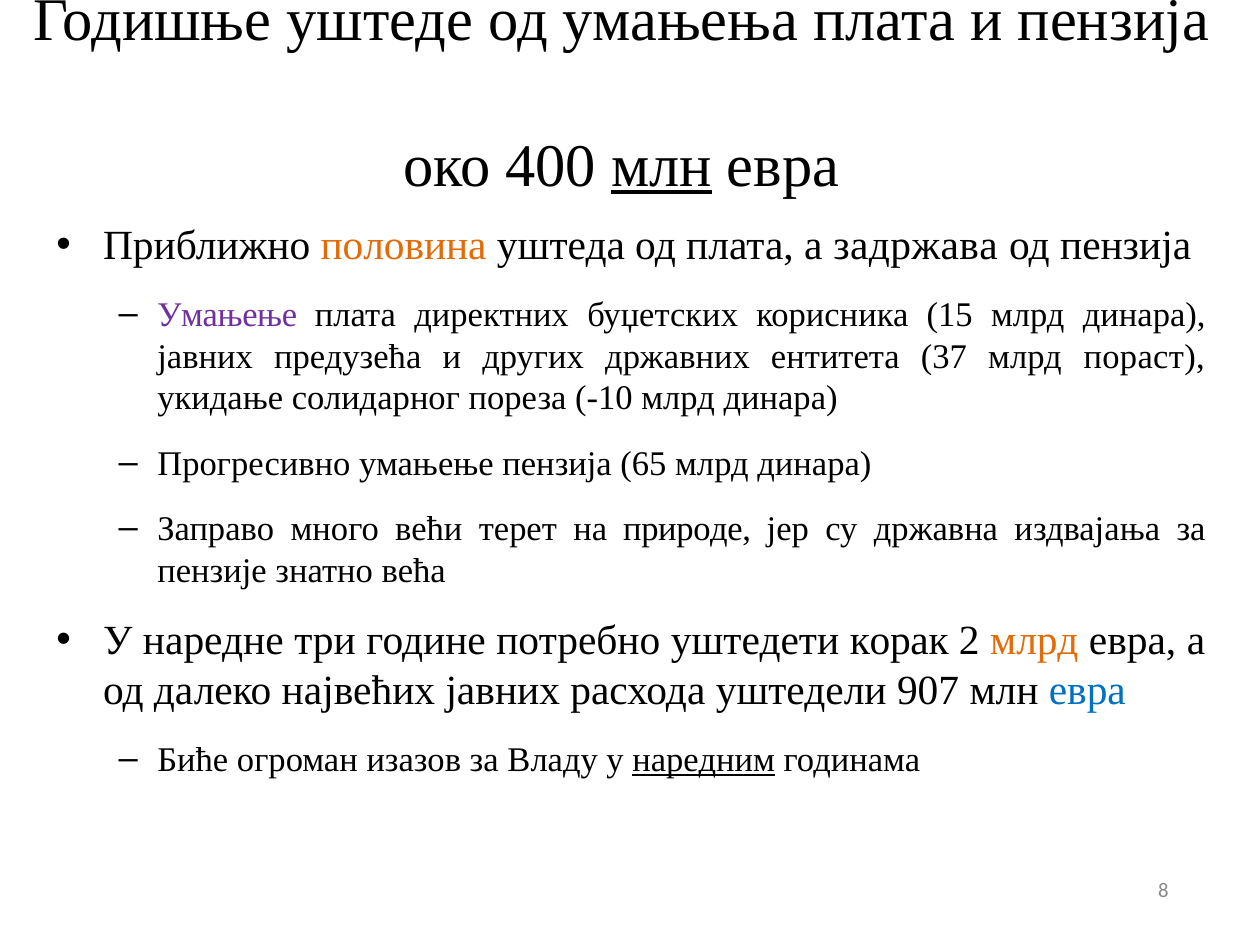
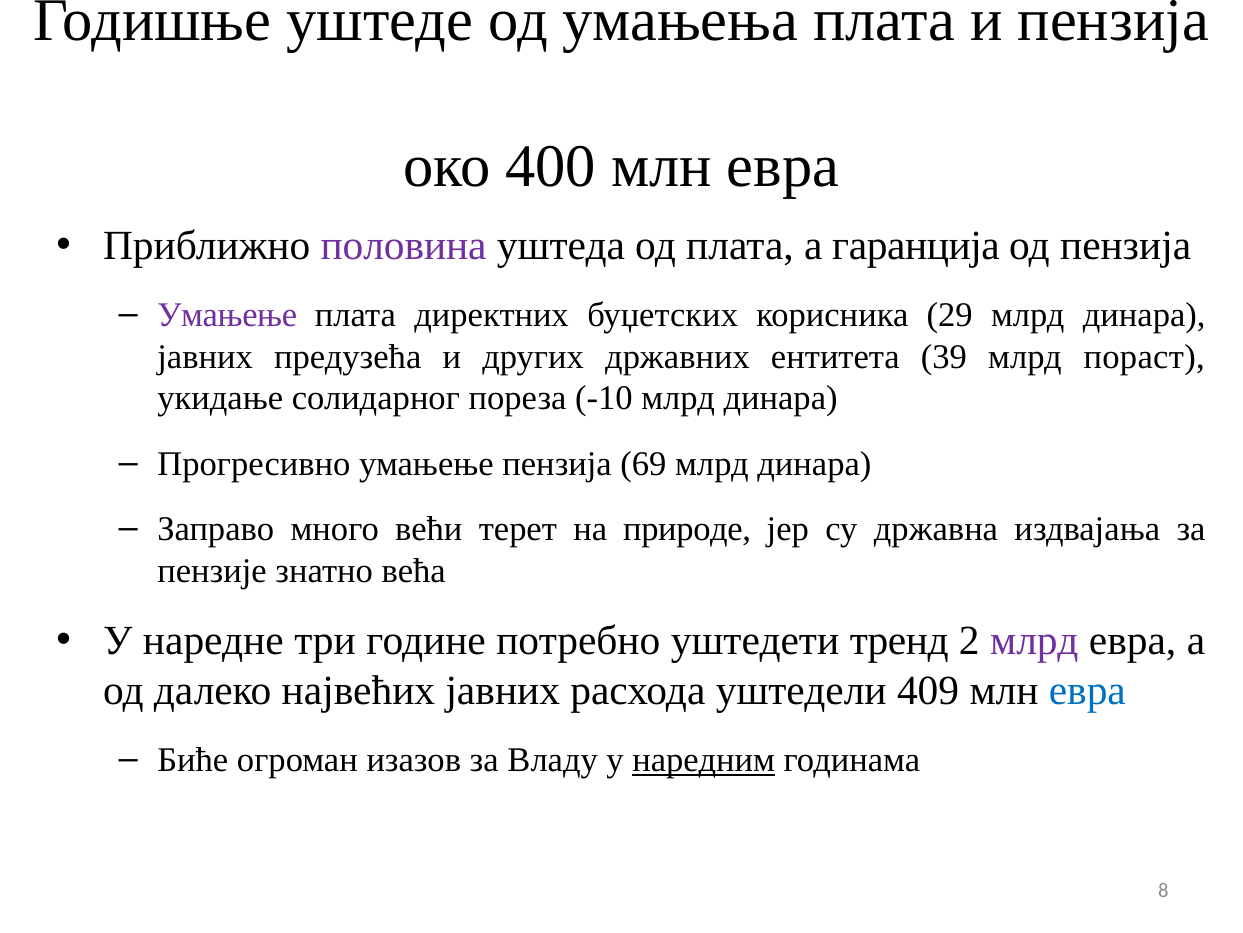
млн underline: present -> none (661, 166)
половина colour: orange -> purple (404, 246)
задржава: задржава -> гаранција (916, 246)
15: 15 -> 29 (950, 315)
37: 37 -> 39 (944, 356)
65: 65 -> 69 (643, 463)
корак: корак -> тренд (899, 641)
млрд colour: orange -> purple (1034, 641)
907: 907 -> 409 (928, 690)
